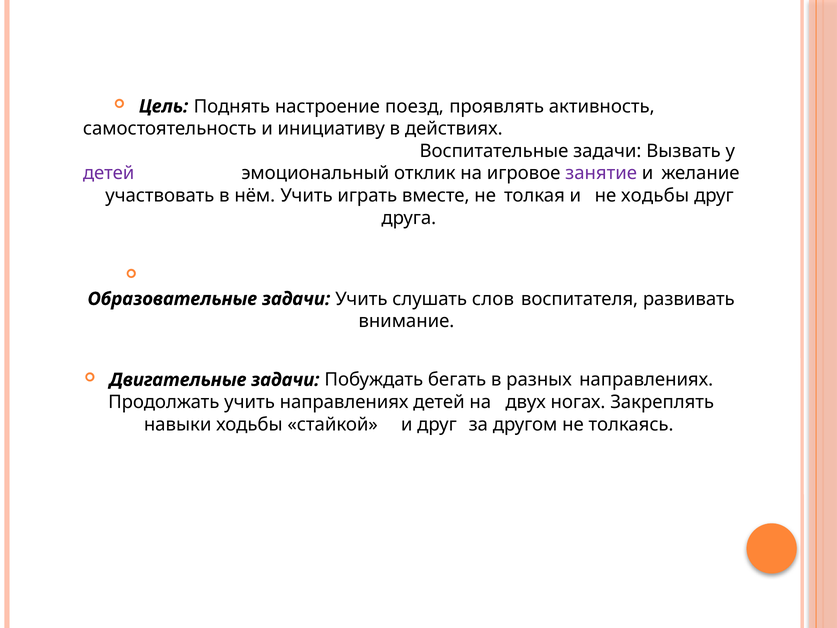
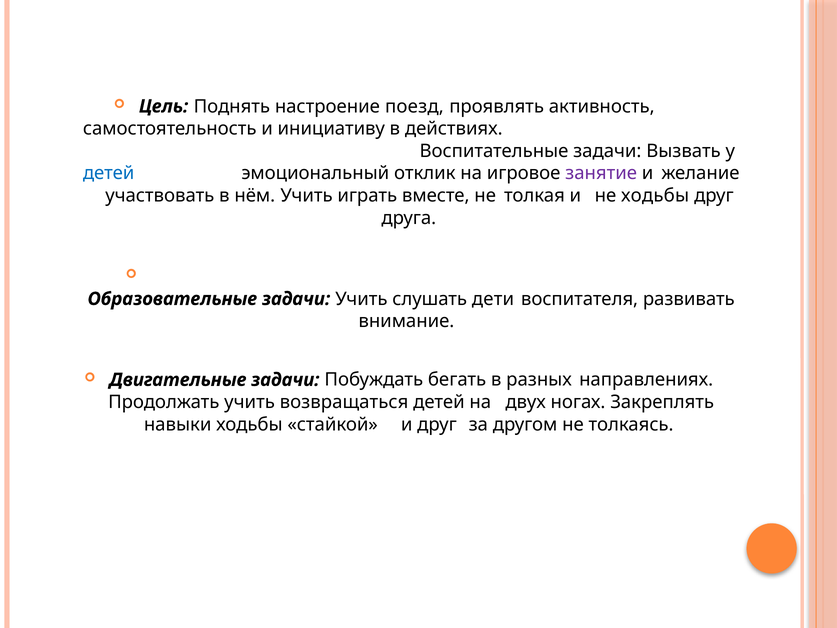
детей colour: purple -> blue (109, 173)
слов: слов -> дети (493, 299)
учить направлениях: направлениях -> возвращаться (344, 402)
